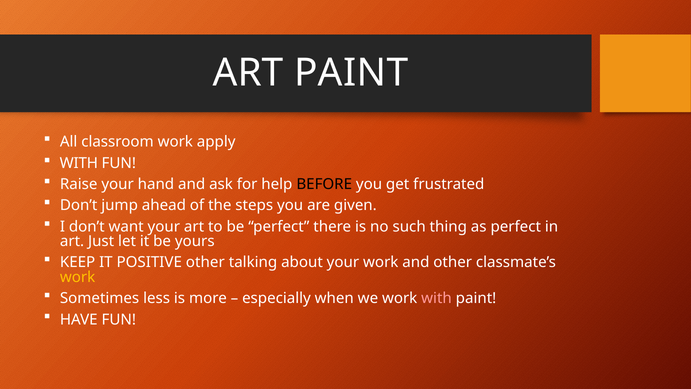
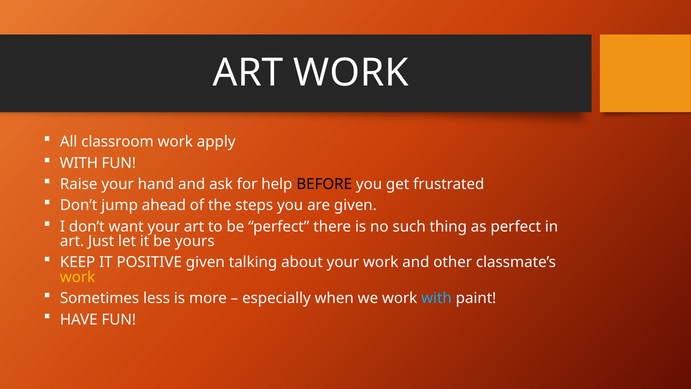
ART PAINT: PAINT -> WORK (351, 73)
POSITIVE other: other -> given (205, 262)
with colour: pink -> light blue (437, 298)
